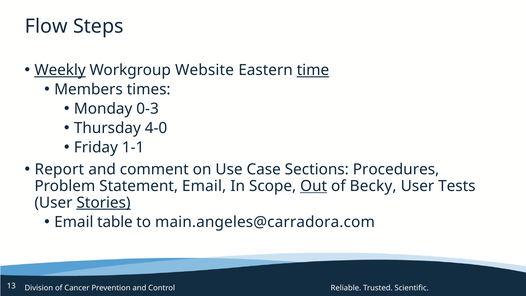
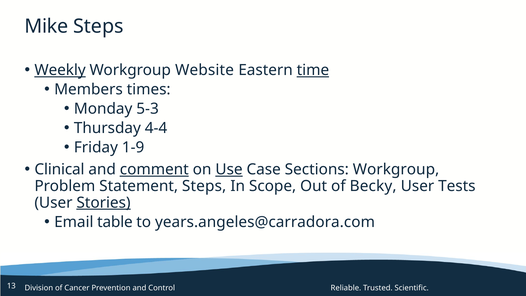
Flow: Flow -> Mike (46, 26)
0-3: 0-3 -> 5-3 (148, 109)
4-0: 4-0 -> 4-4 (156, 128)
1-1: 1-1 -> 1-9 (133, 147)
Report: Report -> Clinical (59, 169)
comment underline: none -> present (154, 169)
Use underline: none -> present (229, 169)
Sections Procedures: Procedures -> Workgroup (396, 169)
Statement Email: Email -> Steps (204, 186)
Out underline: present -> none (314, 186)
main.angeles@carradora.com: main.angeles@carradora.com -> years.angeles@carradora.com (265, 222)
